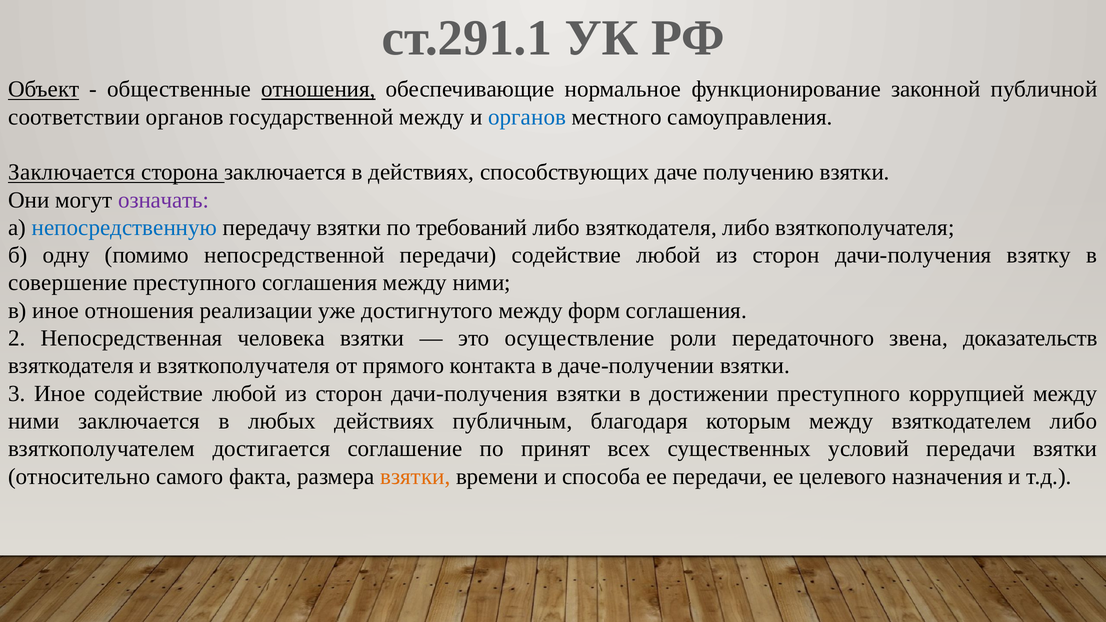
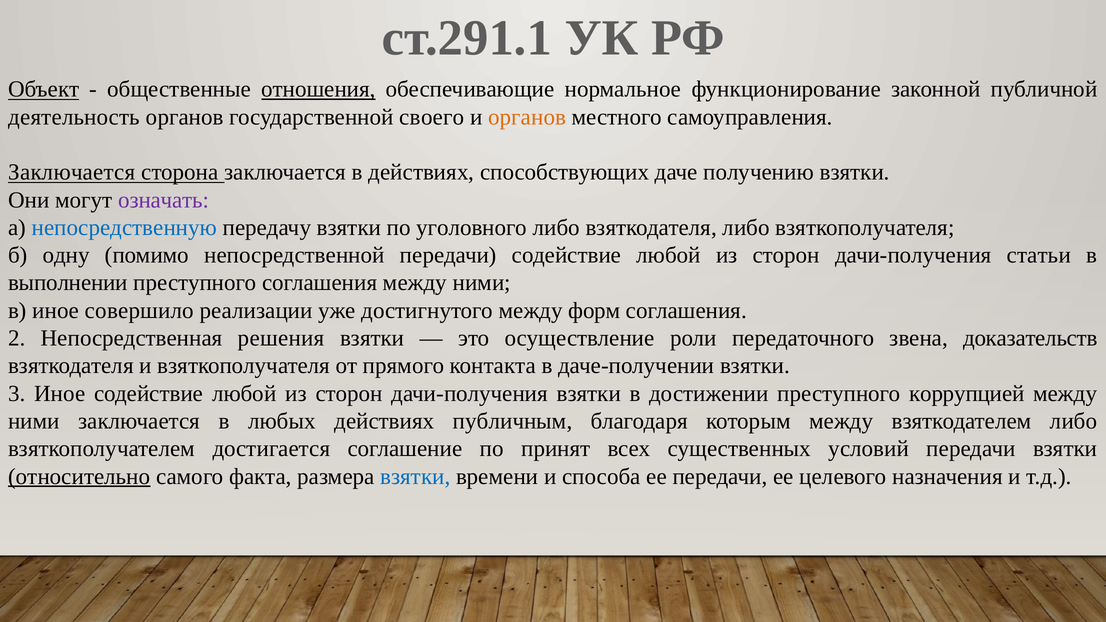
соответствии: соответствии -> деятельность (74, 117)
государственной между: между -> своего (432, 117)
органов colour: blue -> orange (527, 117)
требований: требований -> уголовного (472, 228)
взятку: взятку -> статьи (1039, 255)
совершение: совершение -> выполнении (68, 283)
иное отношения: отношения -> совершило (139, 311)
человека: человека -> решения (281, 338)
относительно underline: none -> present (79, 477)
взятки colour: orange -> blue (415, 477)
